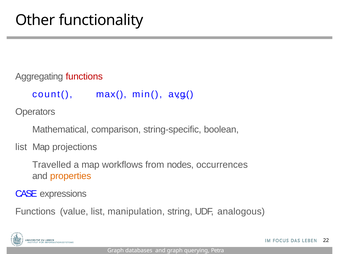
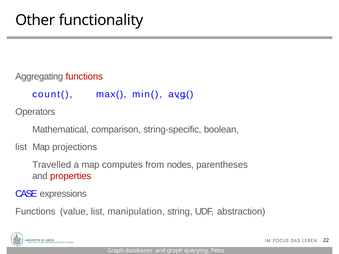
workflows: workflows -> computes (122, 165)
occurrences: occurrences -> parentheses (222, 165)
properties colour: orange -> red (71, 176)
analogous: analogous -> abstraction (241, 212)
